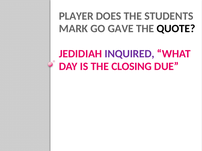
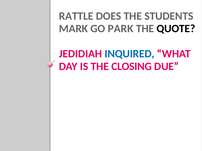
PLAYER: PLAYER -> RATTLE (76, 16)
GAVE: GAVE -> PARK (121, 29)
INQUIRED colour: purple -> blue (130, 54)
